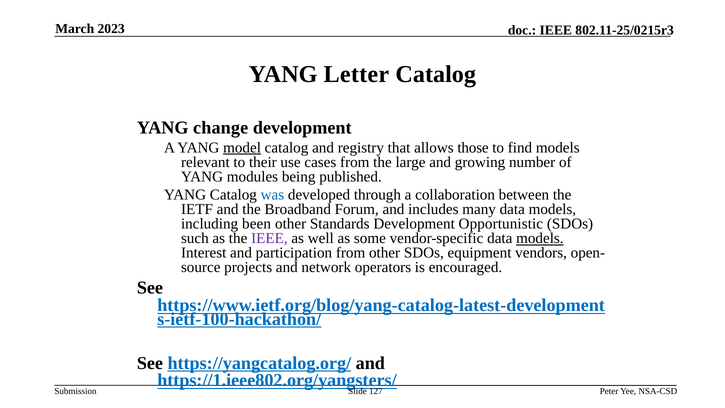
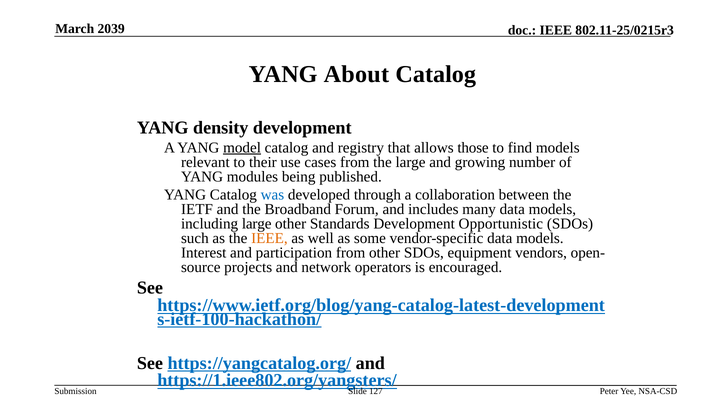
2023: 2023 -> 2039 (111, 29)
Letter: Letter -> About (356, 74)
change: change -> density (221, 128)
including been: been -> large (257, 224)
IEEE colour: purple -> orange (269, 238)
models underline: present -> none (540, 238)
